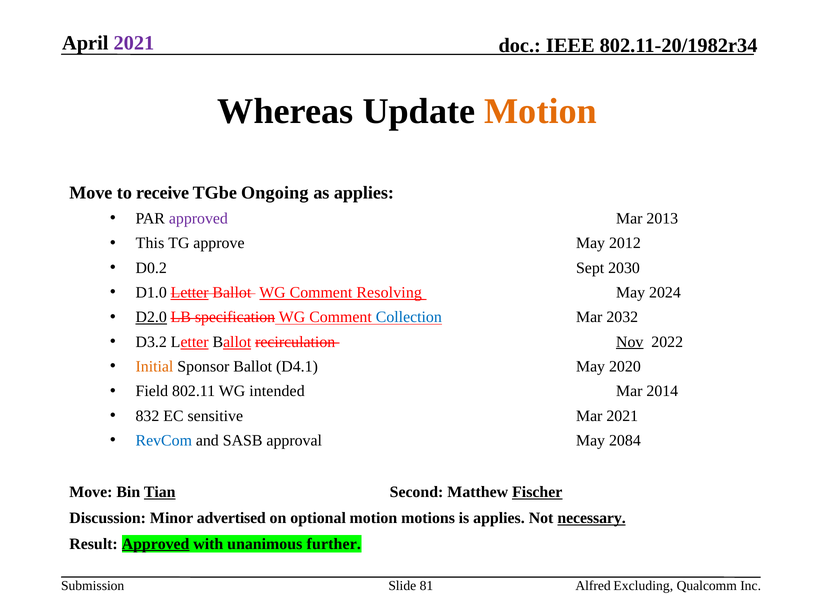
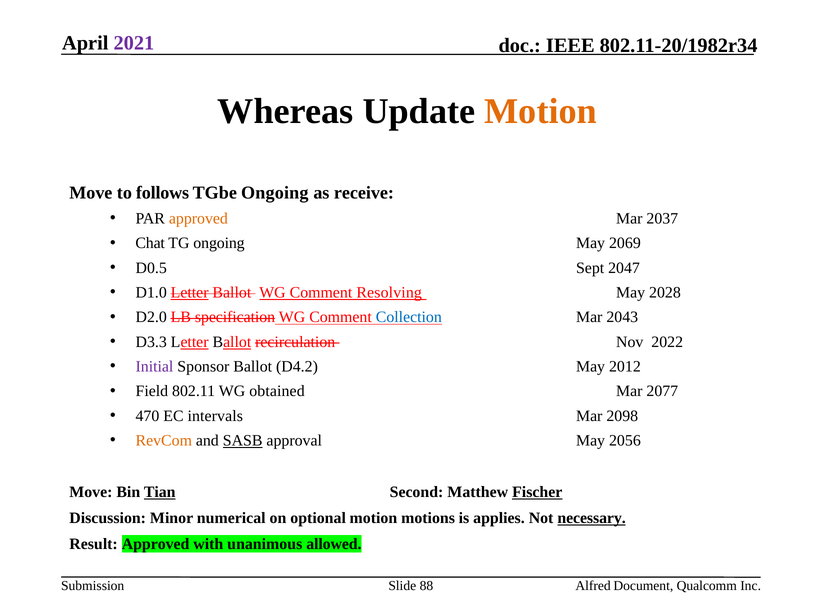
receive: receive -> follows (163, 193)
as applies: applies -> receive (364, 193)
approved colour: purple -> orange (198, 219)
2013: 2013 -> 2037 (662, 219)
This: This -> Chat (150, 243)
TG approve: approve -> ongoing (219, 243)
2012: 2012 -> 2069 (625, 243)
D0.2: D0.2 -> D0.5 (151, 268)
2030: 2030 -> 2047 (624, 268)
2024: 2024 -> 2028 (665, 293)
D2.0 underline: present -> none (151, 317)
2032: 2032 -> 2043 (622, 317)
D3.2: D3.2 -> D3.3 (151, 342)
Nov underline: present -> none (630, 342)
Initial colour: orange -> purple (154, 367)
D4.1: D4.1 -> D4.2 (297, 367)
2020: 2020 -> 2012 (625, 367)
intended: intended -> obtained (277, 391)
2014: 2014 -> 2077 (662, 391)
832: 832 -> 470 (147, 416)
sensitive: sensitive -> intervals (215, 416)
Mar 2021: 2021 -> 2098 (622, 416)
RevCom colour: blue -> orange (164, 441)
SASB underline: none -> present (243, 441)
2084: 2084 -> 2056 (625, 441)
advertised: advertised -> numerical (231, 518)
Approved underline: present -> none (156, 544)
further: further -> allowed (334, 544)
81: 81 -> 88 (426, 586)
Excluding: Excluding -> Document (643, 586)
